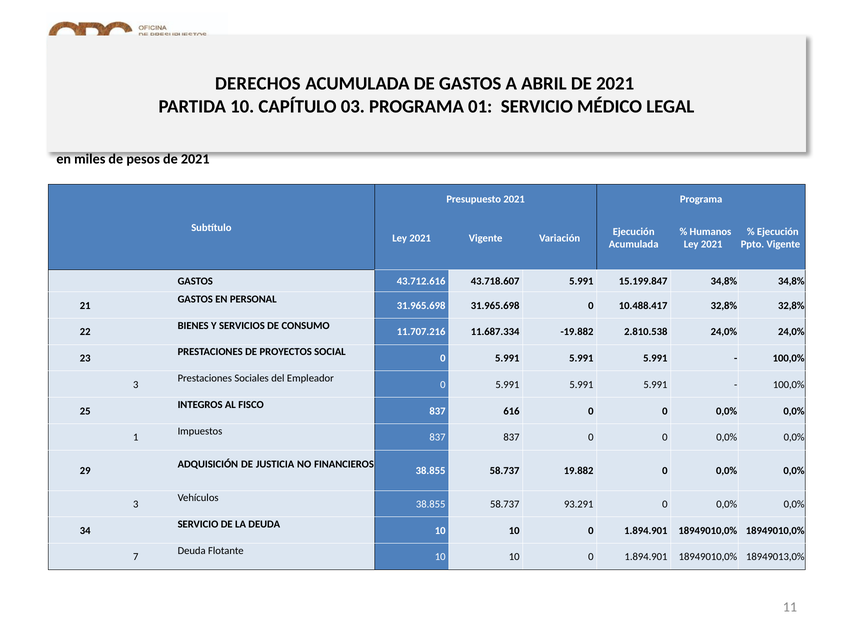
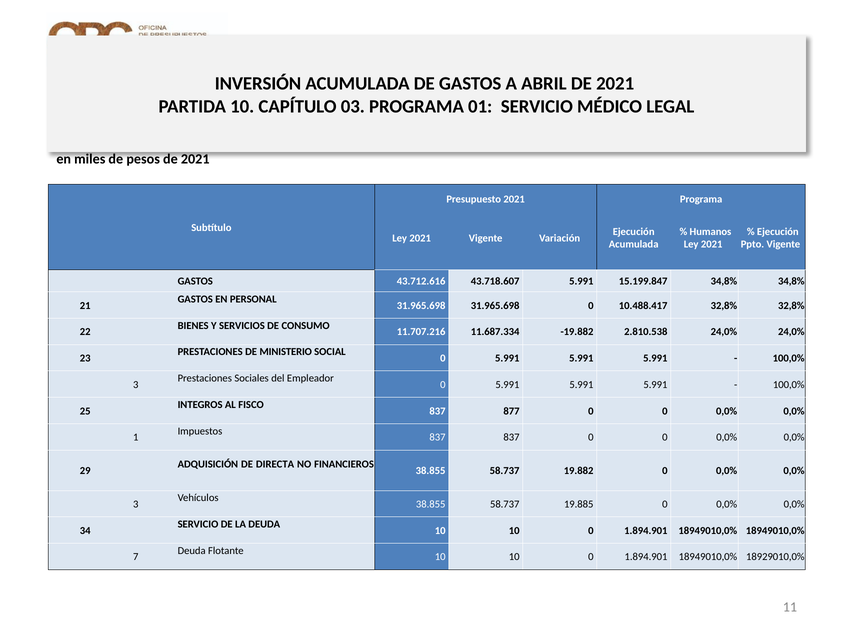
DERECHOS: DERECHOS -> INVERSIÓN (258, 84)
PROYECTOS: PROYECTOS -> MINISTERIO (286, 352)
616: 616 -> 877 (512, 411)
JUSTICIA: JUSTICIA -> DIRECTA (275, 464)
93.291: 93.291 -> 19.885 (579, 504)
18949013,0%: 18949013,0% -> 18929010,0% (775, 557)
